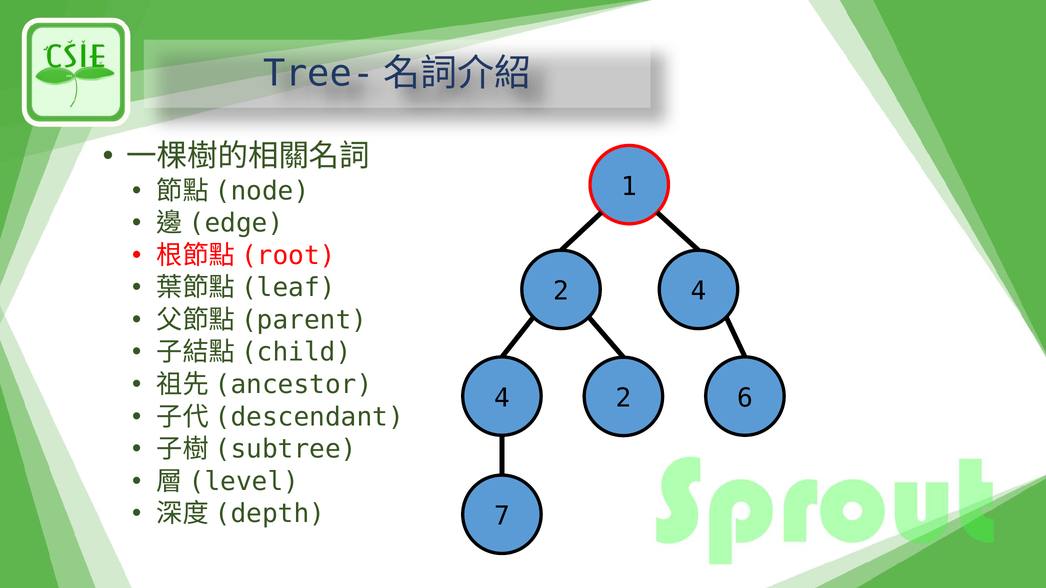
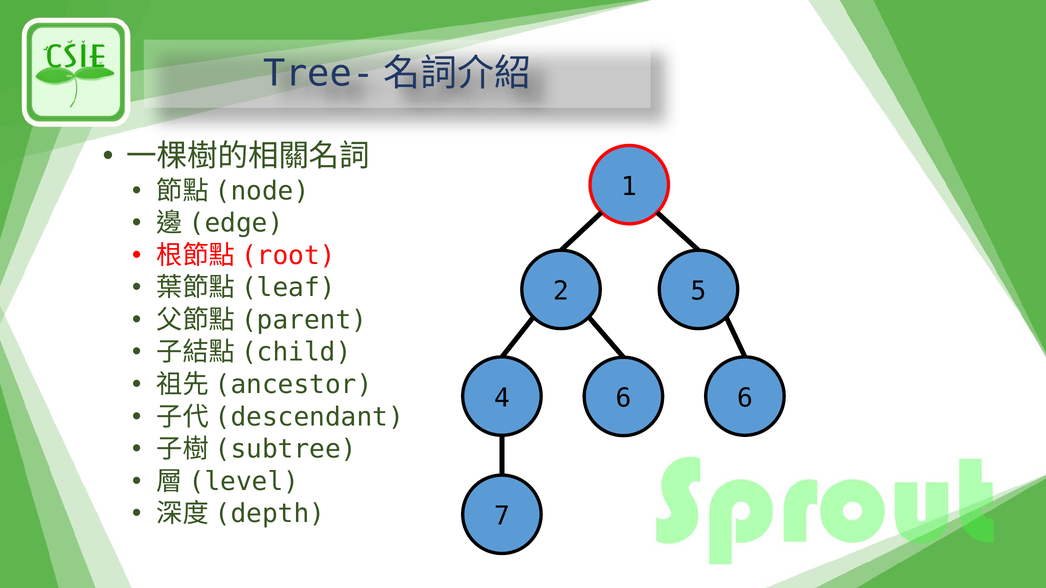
2 4: 4 -> 5 (698, 291)
4 2: 2 -> 6 (623, 399)
